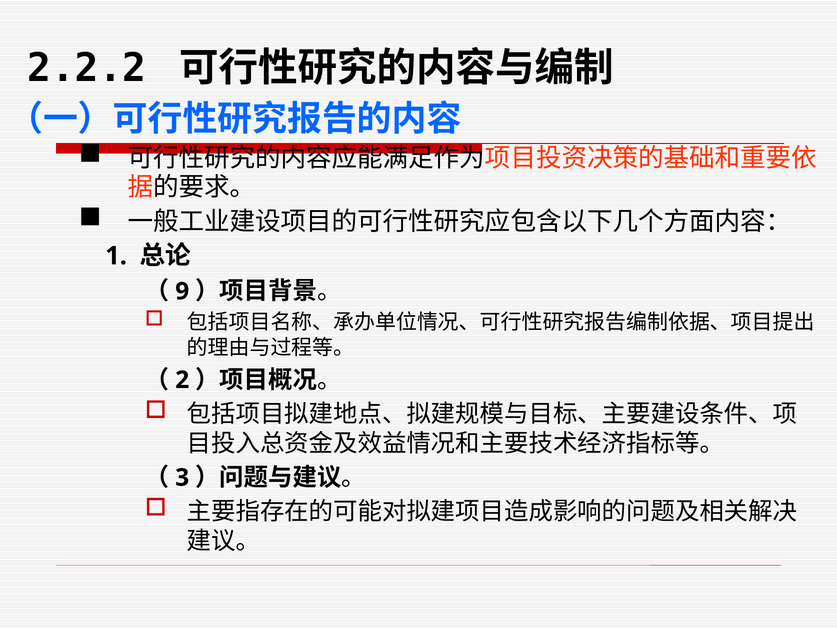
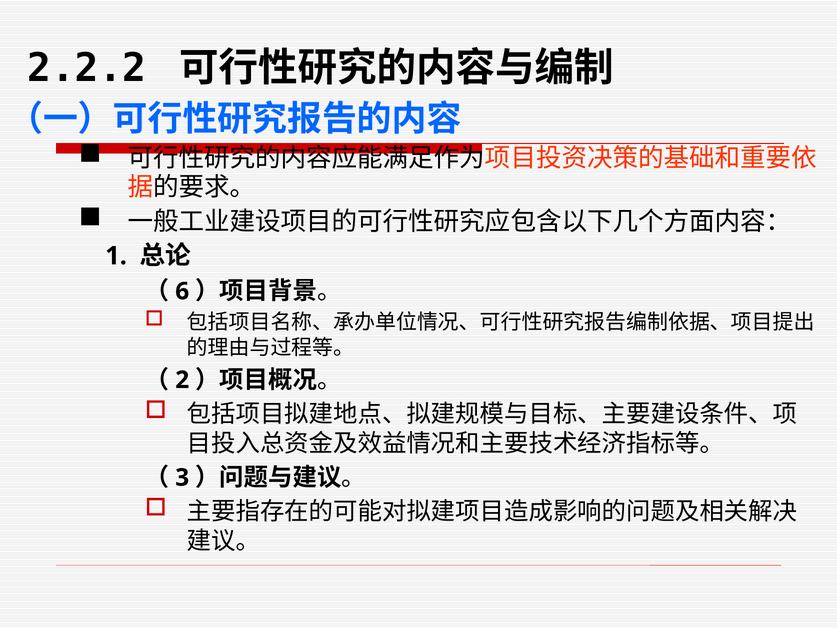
9: 9 -> 6 (182, 291)
